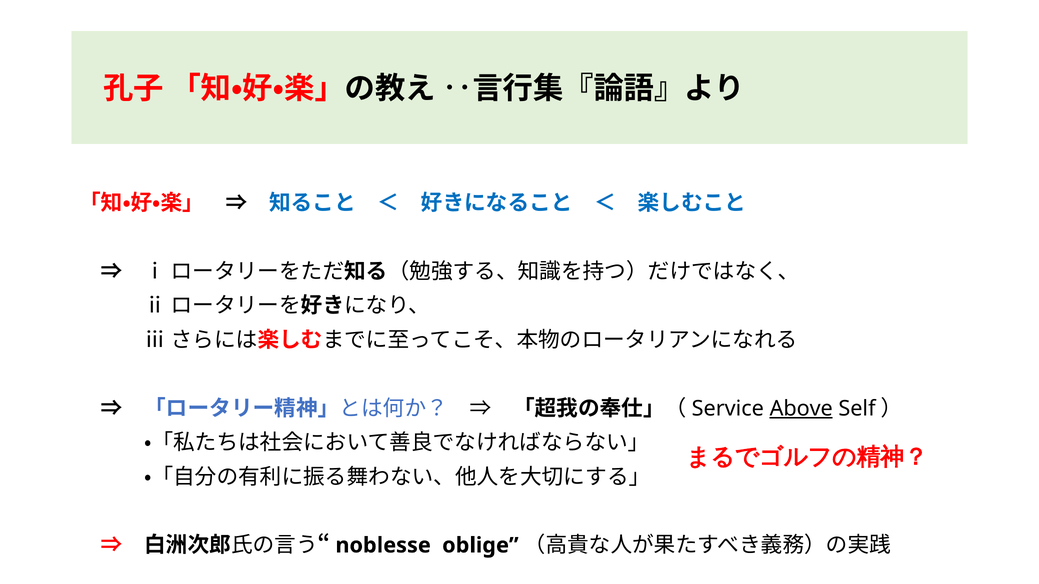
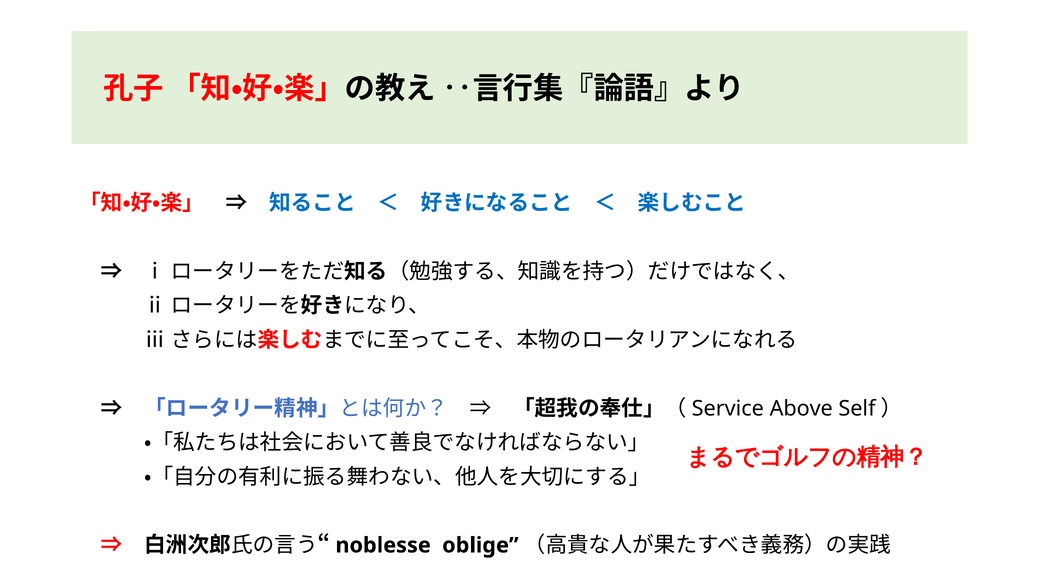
Above underline: present -> none (801, 409)
